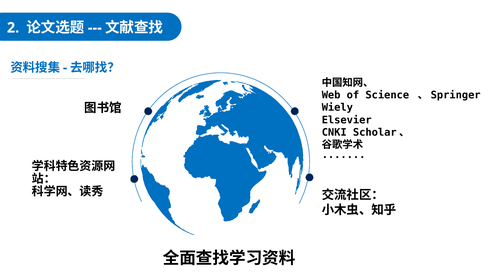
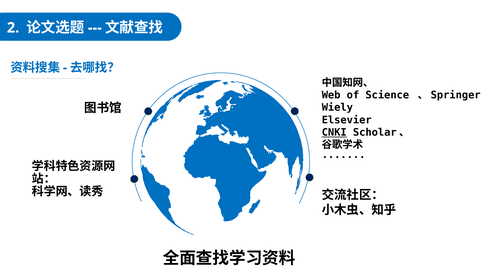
CNKI underline: none -> present (334, 132)
